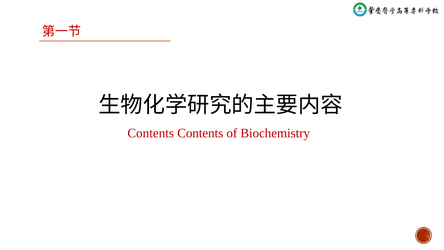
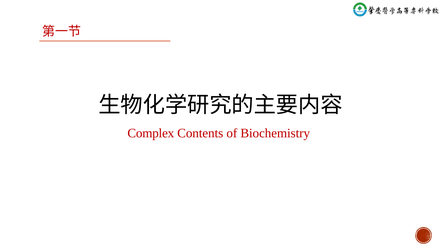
Contents: Contents -> Complex (151, 133)
